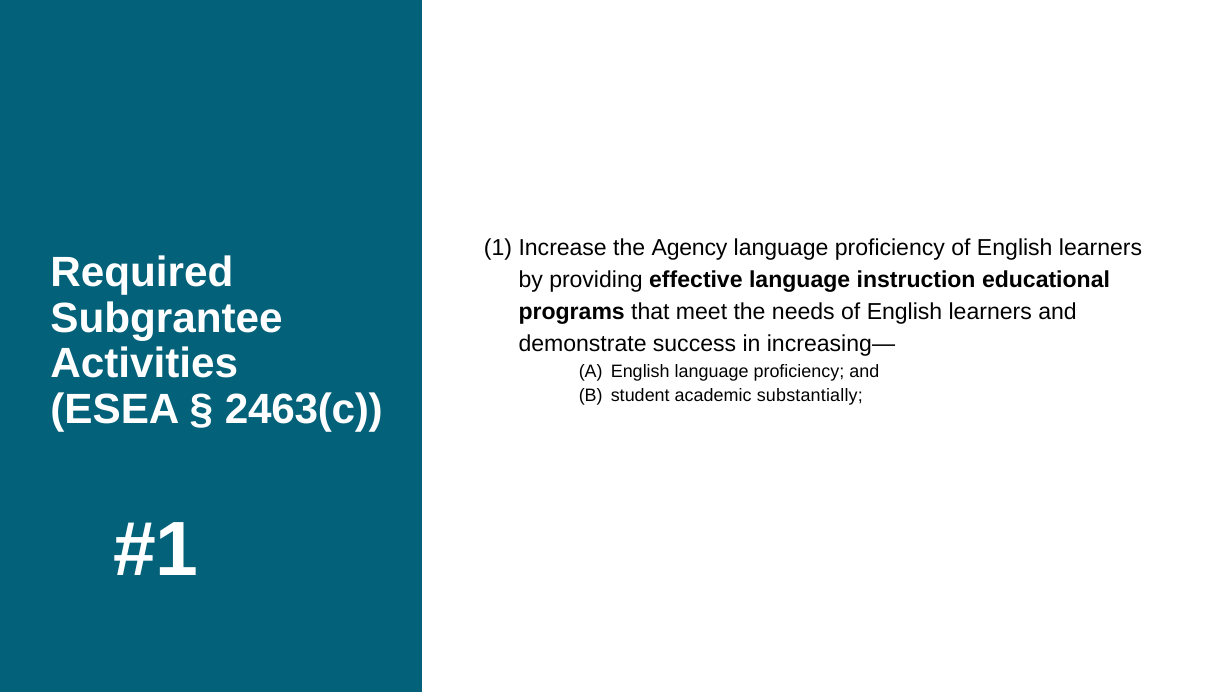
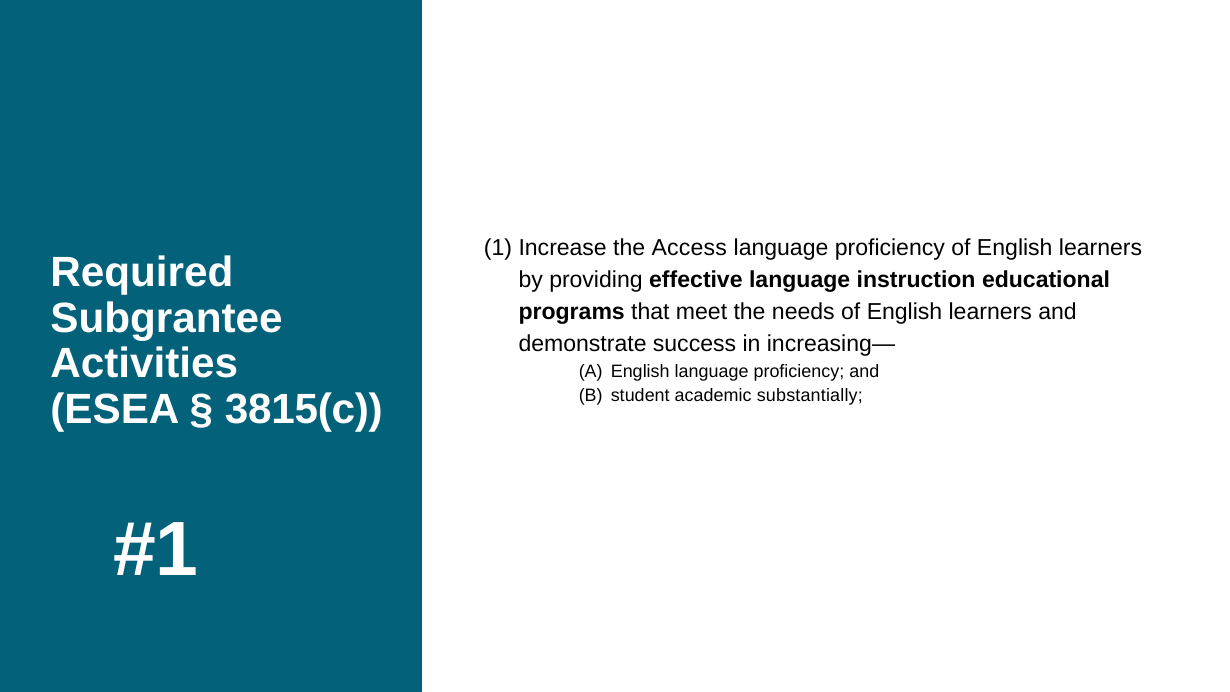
Agency: Agency -> Access (689, 248)
2463(c: 2463(c -> 3815(c (304, 409)
